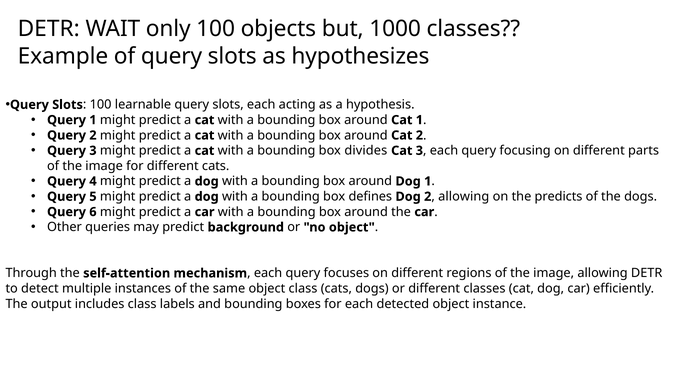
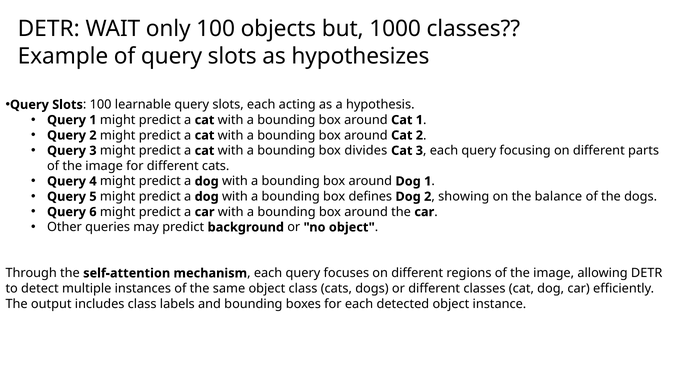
allowing: allowing -> showing (464, 197)
predicts: predicts -> balance (558, 197)
